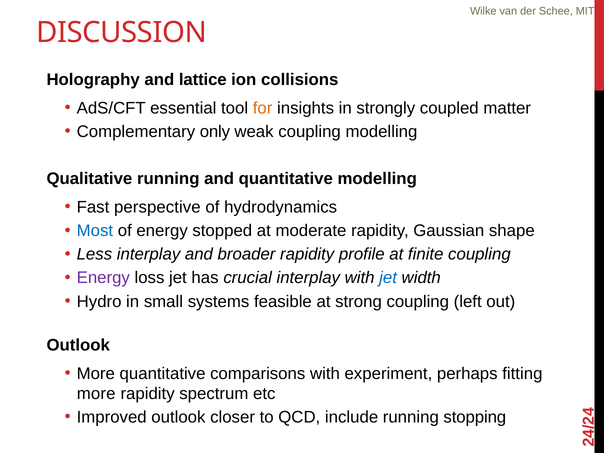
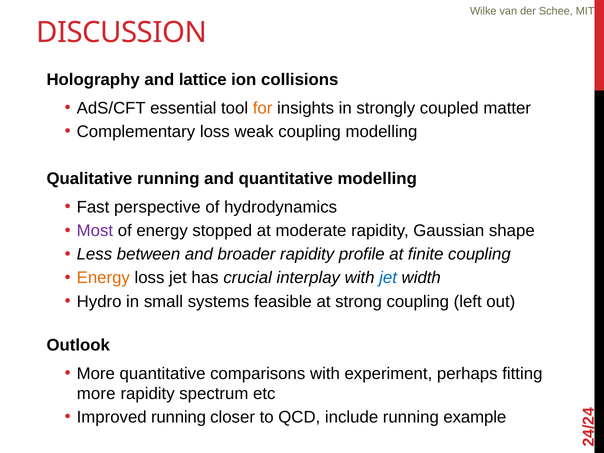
Complementary only: only -> loss (215, 132)
Most colour: blue -> purple (95, 231)
Less interplay: interplay -> between (149, 254)
Energy colour: purple -> orange (103, 278)
Improved outlook: outlook -> running (178, 417)
stopping: stopping -> example (475, 417)
